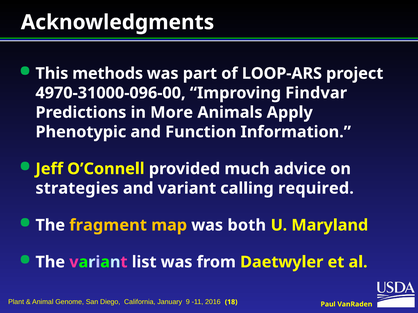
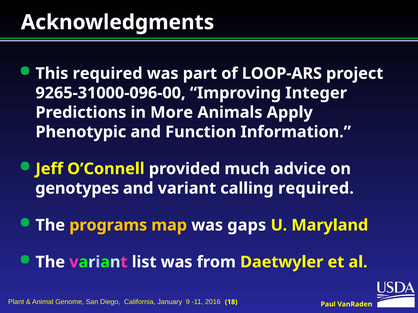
This methods: methods -> required (108, 74)
4970-31000-096-00: 4970-31000-096-00 -> 9265-31000-096-00 (111, 93)
Findvar: Findvar -> Integer (316, 93)
strategies: strategies -> genotypes (77, 189)
fragment: fragment -> programs (108, 226)
both: both -> gaps (247, 226)
